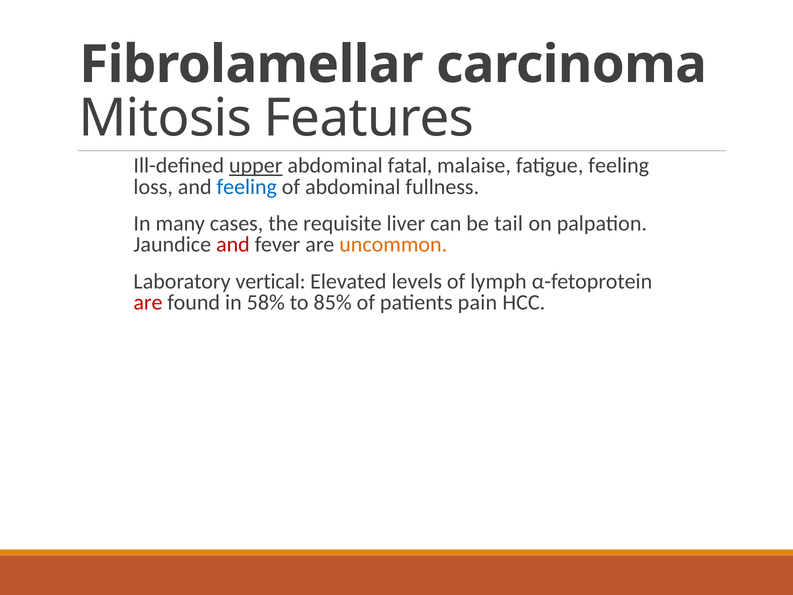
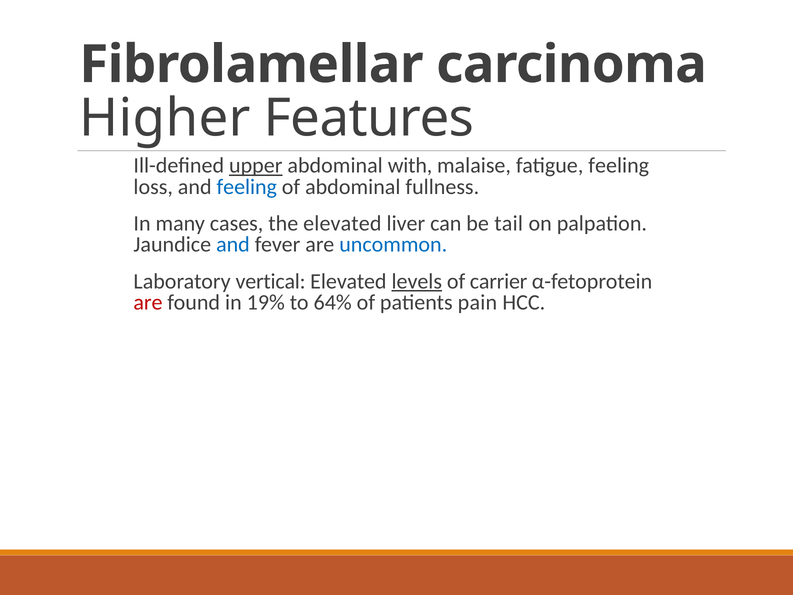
Mitosis: Mitosis -> Higher (165, 118)
fatal: fatal -> with (410, 166)
the requisite: requisite -> elevated (342, 223)
and colour: red -> blue (233, 245)
uncommon colour: orange -> blue (393, 245)
levels underline: none -> present (417, 281)
lymph: lymph -> carrier (499, 281)
58%: 58% -> 19% (266, 302)
85%: 85% -> 64% (333, 302)
